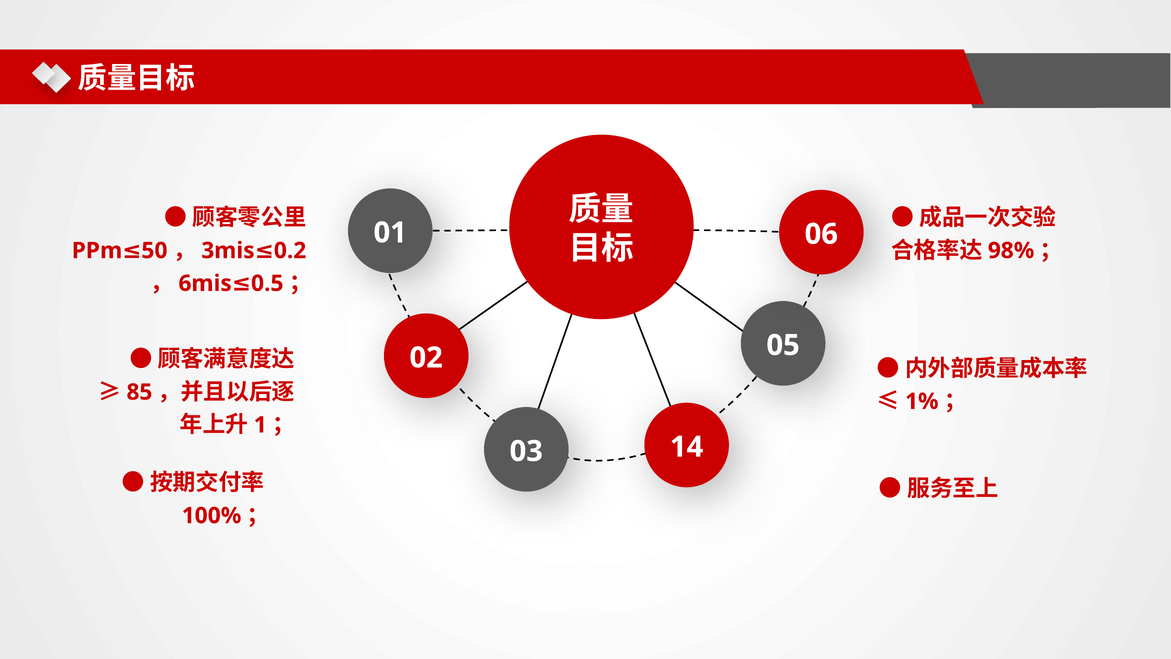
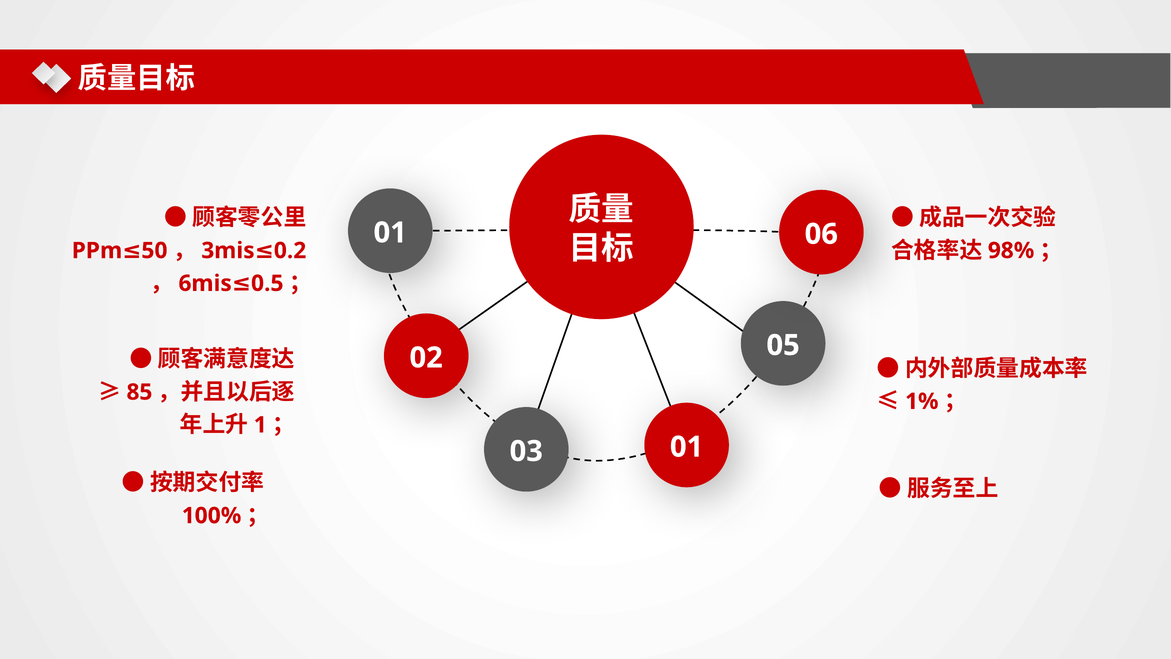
03 14: 14 -> 01 (687, 447)
